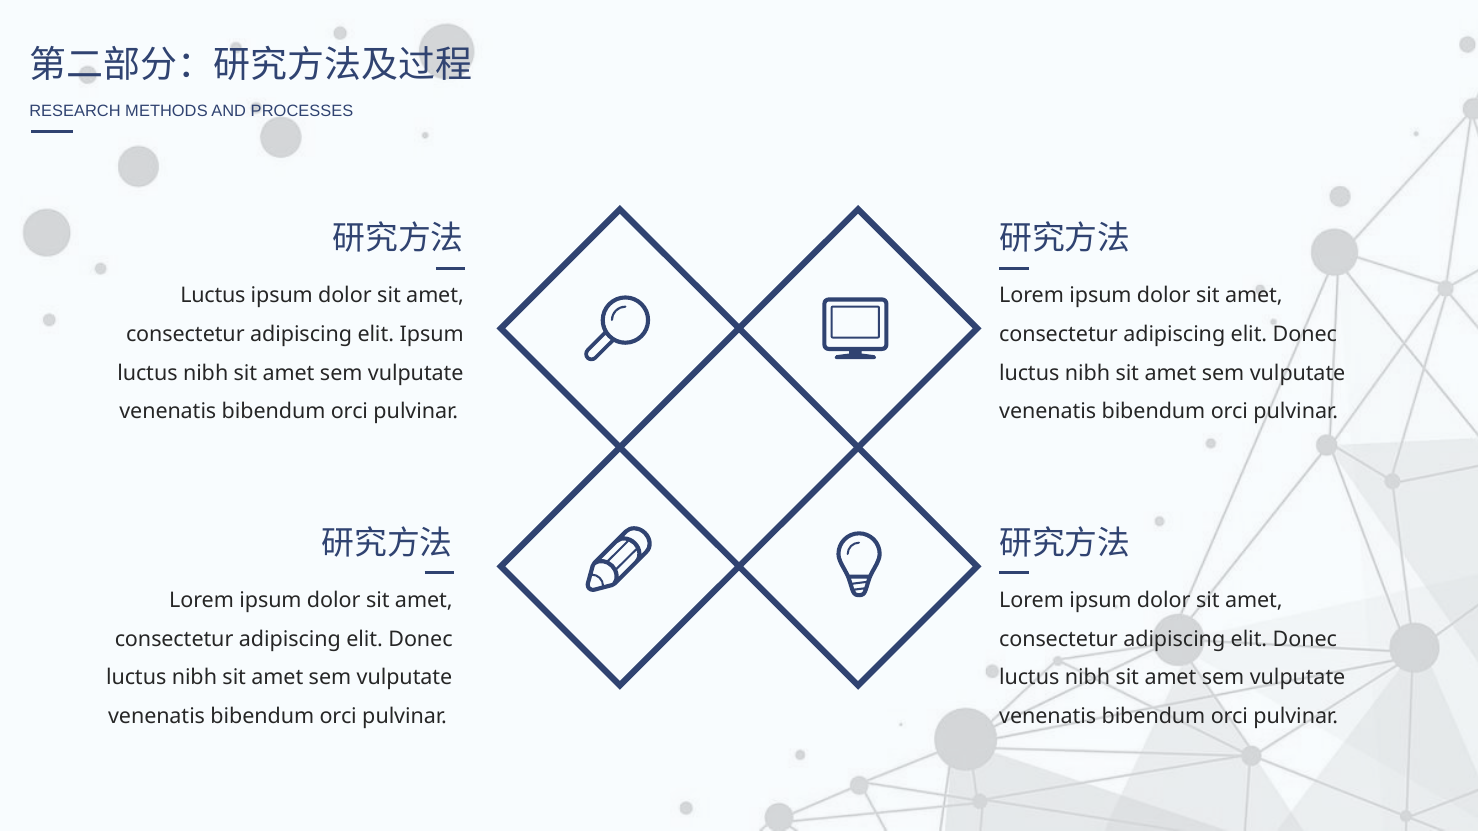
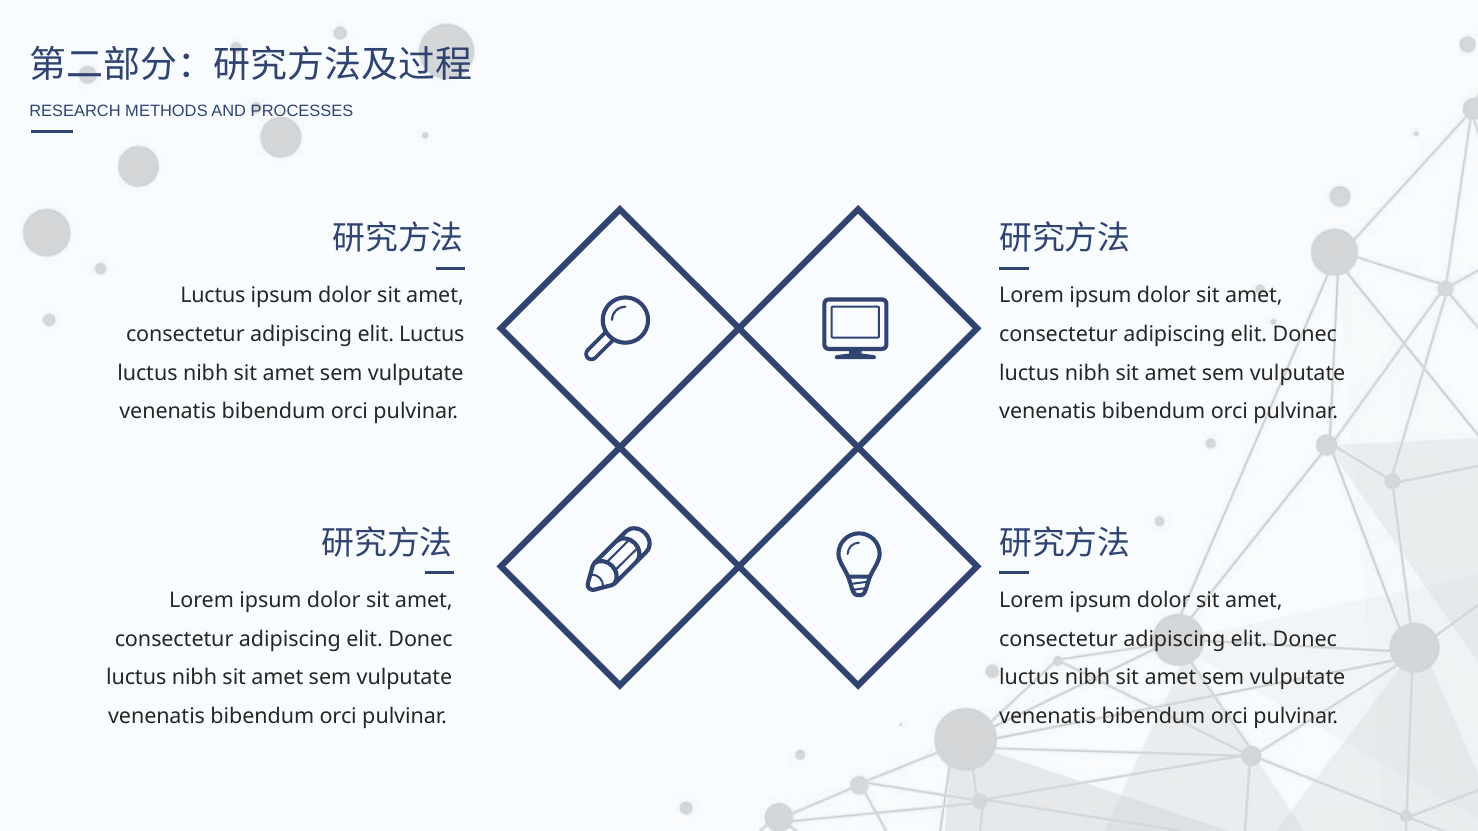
elit Ipsum: Ipsum -> Luctus (432, 334)
